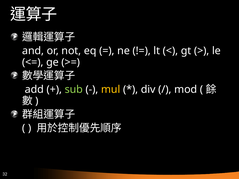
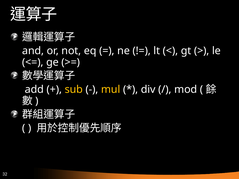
sub colour: light green -> yellow (74, 90)
